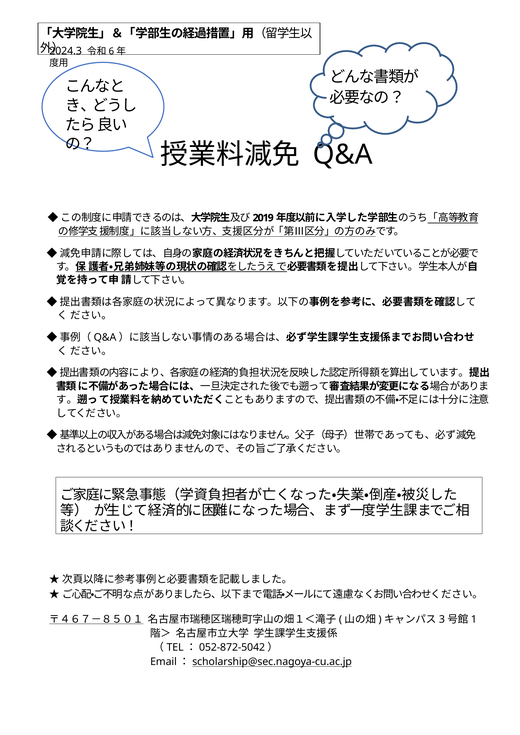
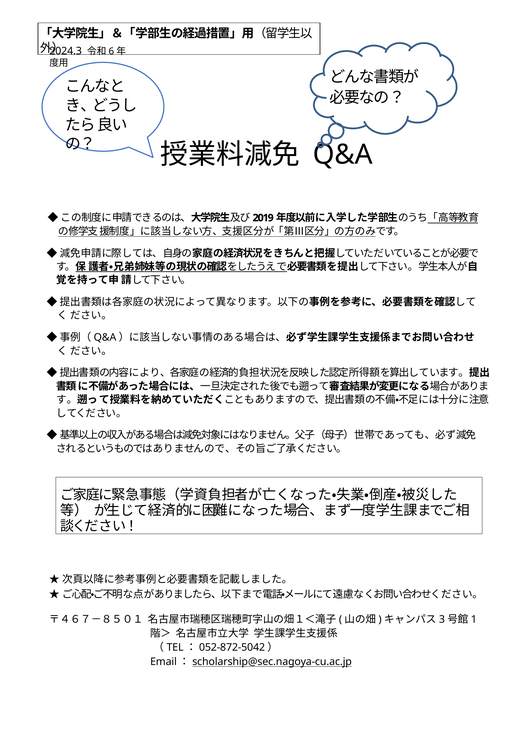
〒４６７－８５０１ underline: present -> none (96, 619)
